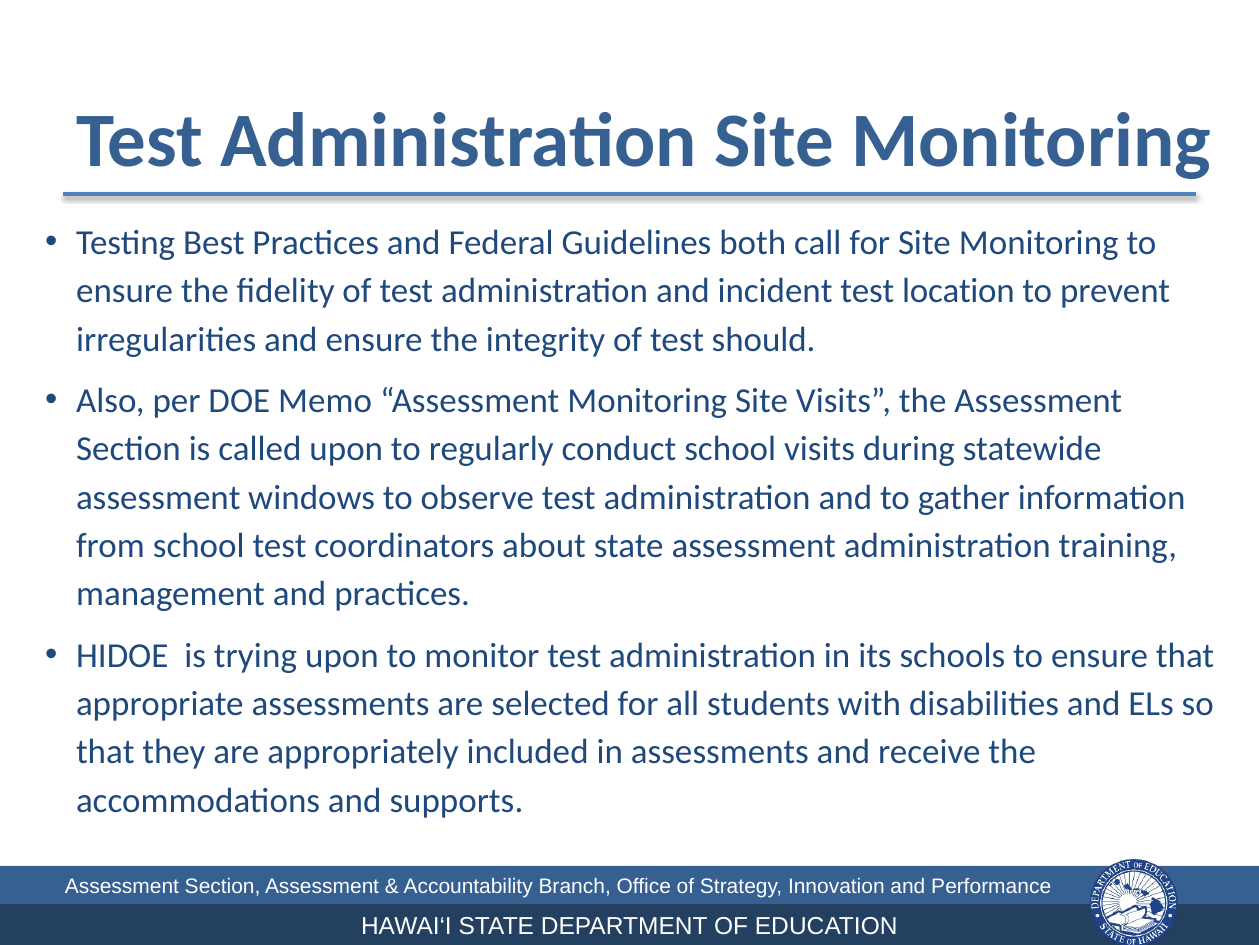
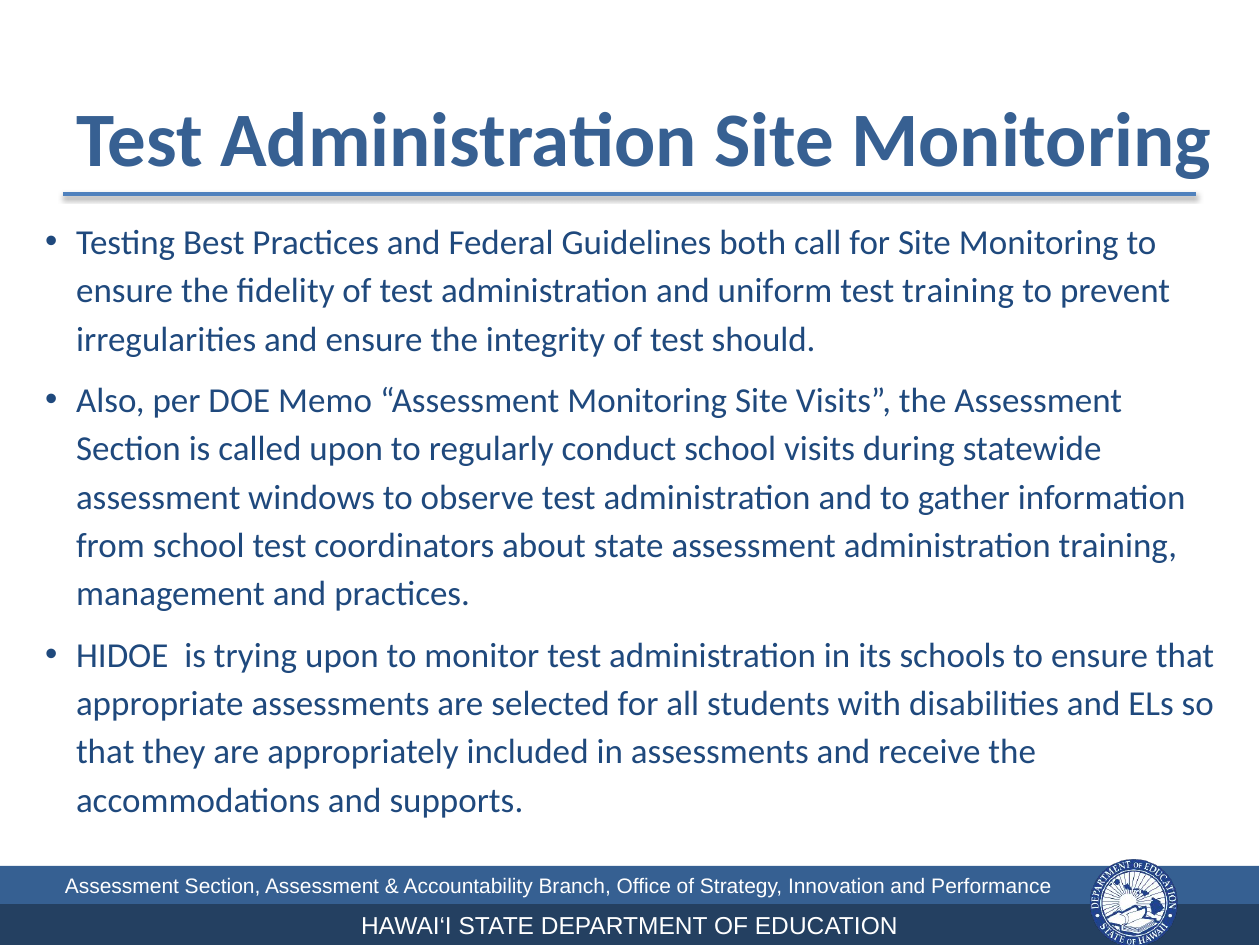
incident: incident -> uniform (775, 291)
test location: location -> training (958, 291)
